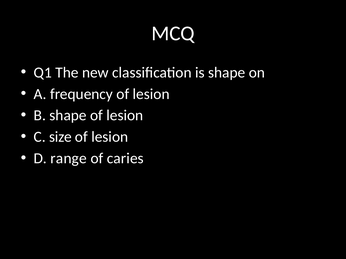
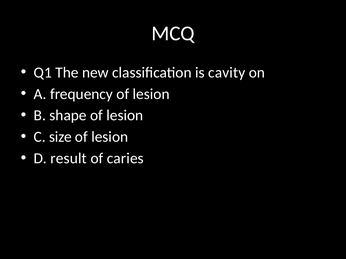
is shape: shape -> cavity (227, 73)
range: range -> result (69, 159)
